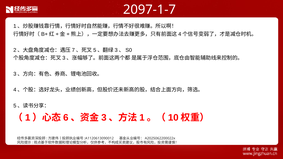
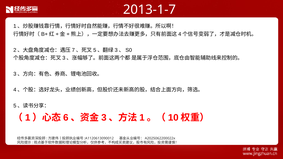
2097-1-7: 2097-1-7 -> 2013-1-7 (149, 10)
